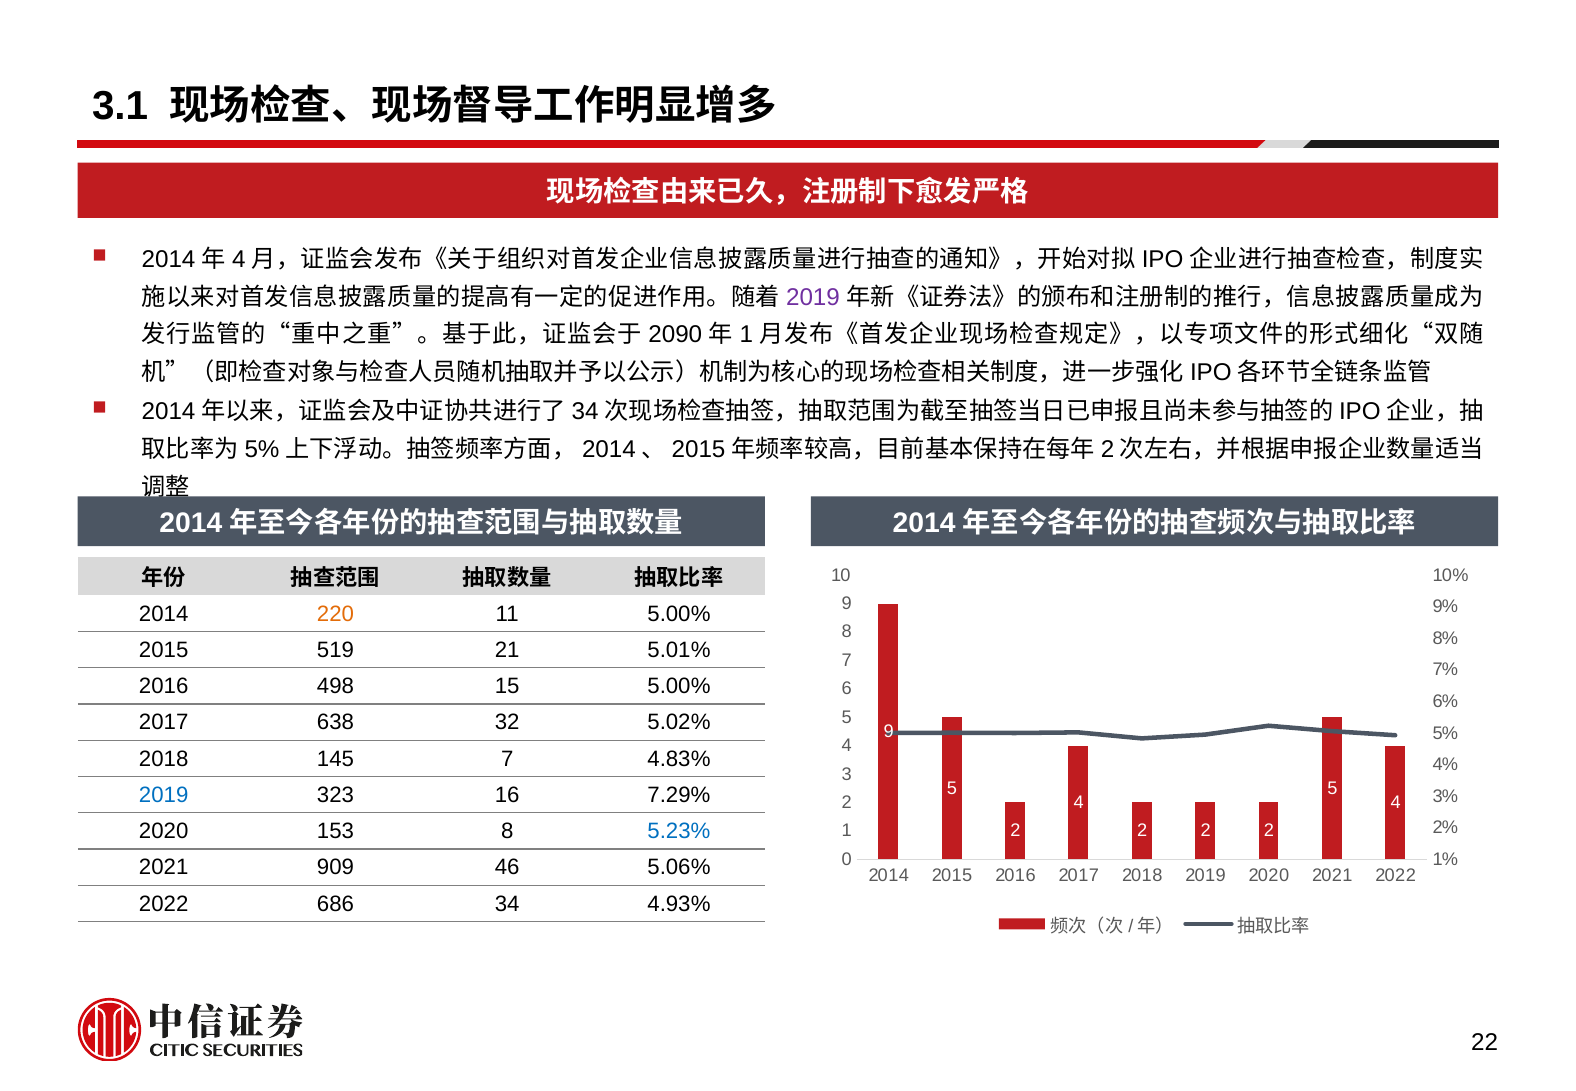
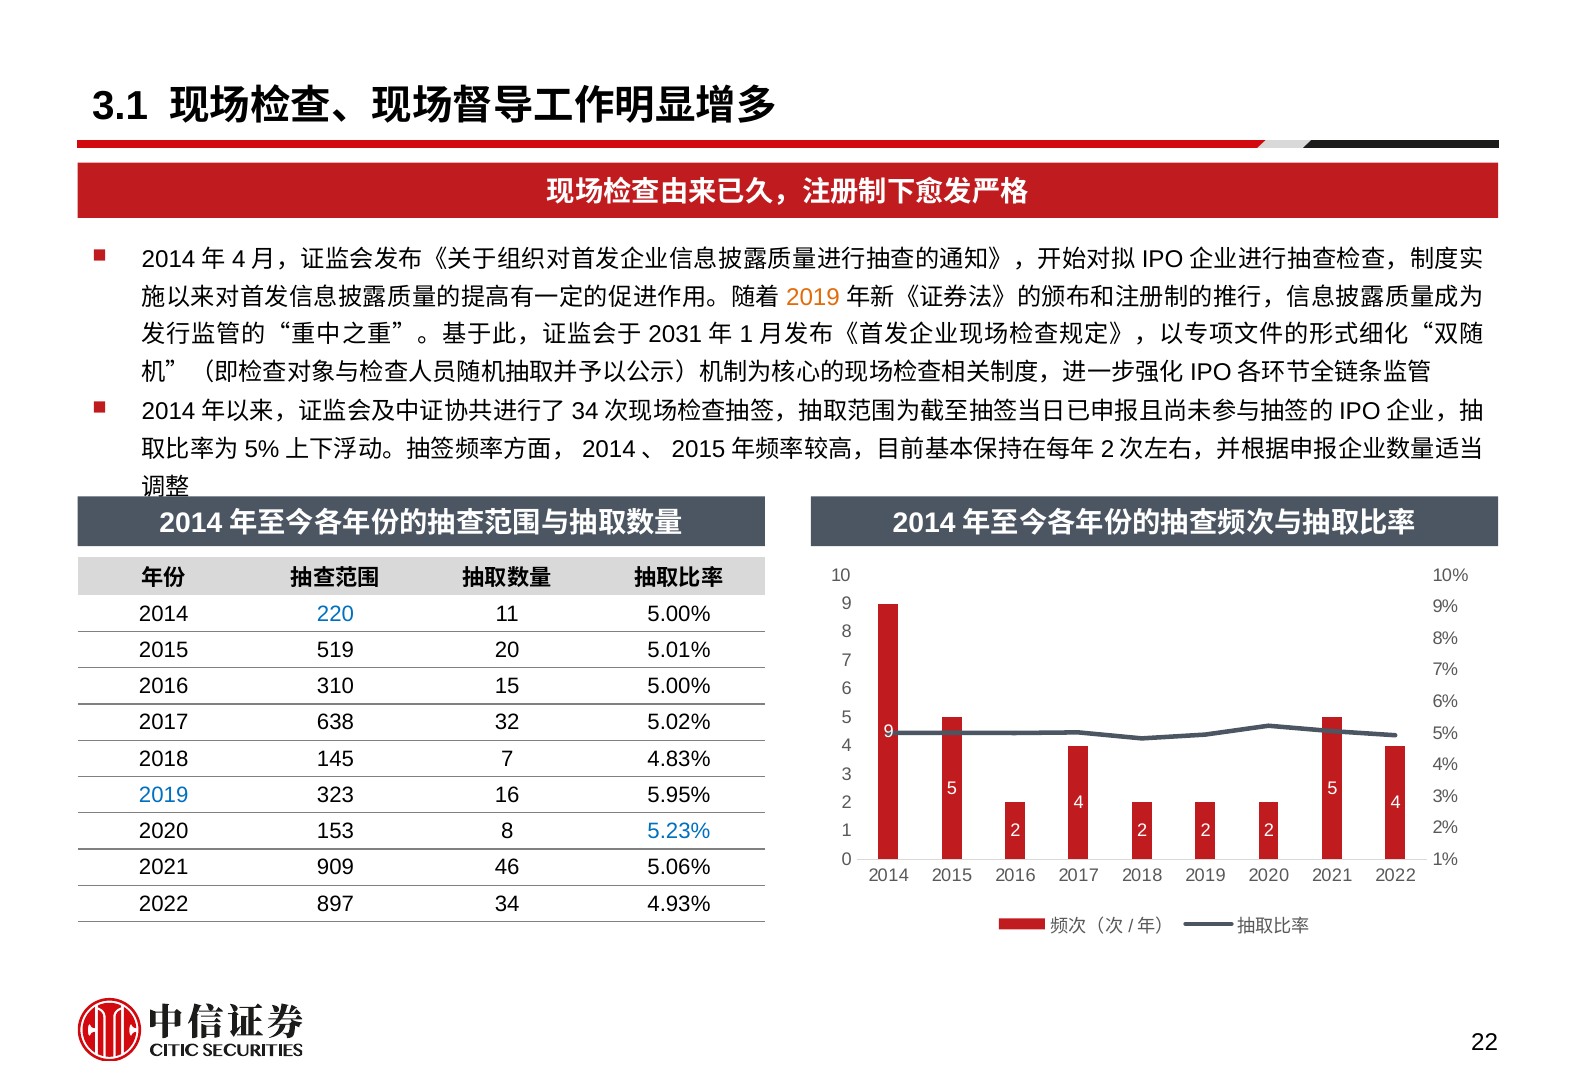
2019 colour: purple -> orange (813, 297)
2090: 2090 -> 2031 (675, 335)
220 colour: orange -> blue (335, 614)
21: 21 -> 20 (507, 650)
498: 498 -> 310 (335, 686)
7.29%: 7.29% -> 5.95% (679, 795)
686: 686 -> 897 (335, 904)
